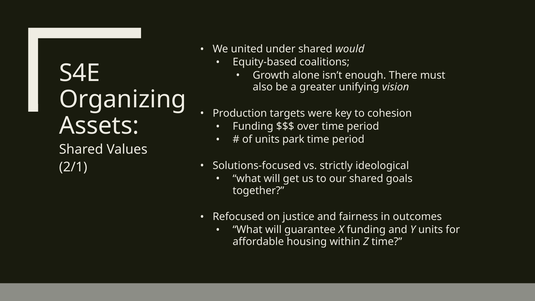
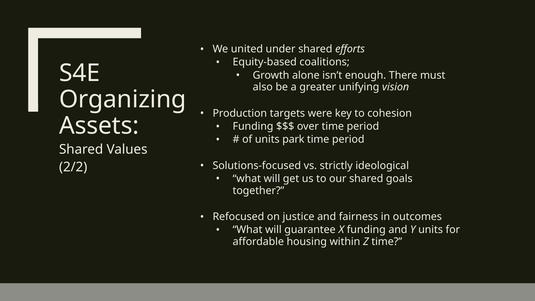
would: would -> efforts (350, 49)
2/1: 2/1 -> 2/2 (73, 167)
